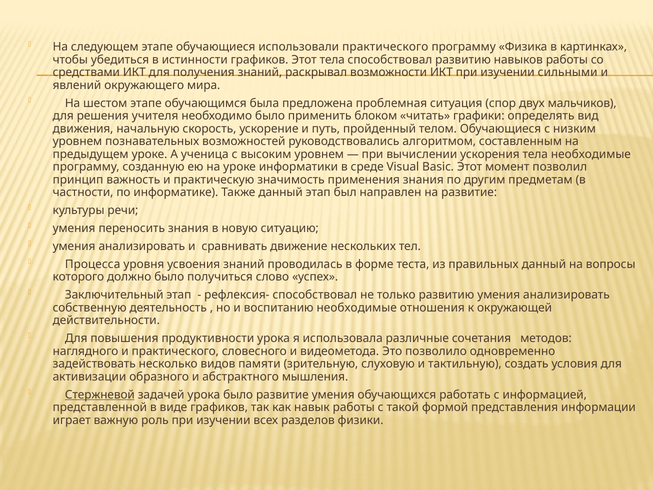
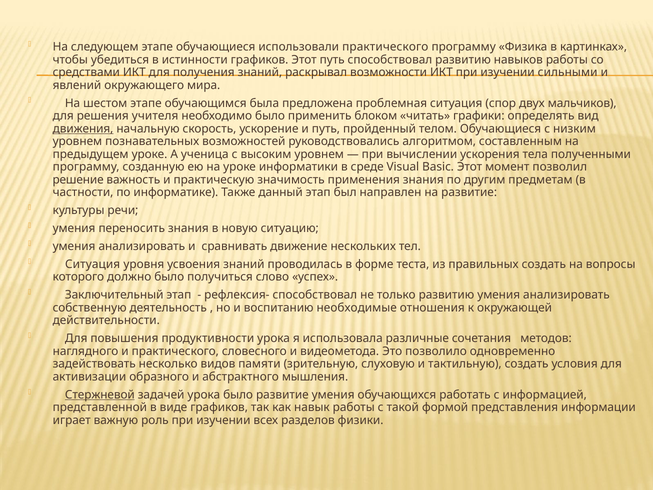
Этот тела: тела -> путь (332, 60)
движения underline: none -> present (83, 129)
тела необходимые: необходимые -> полученными (591, 154)
принцип: принцип -> решение (78, 180)
Процесса: Процесса -> Ситуация (93, 264)
правильных данный: данный -> создать (544, 264)
